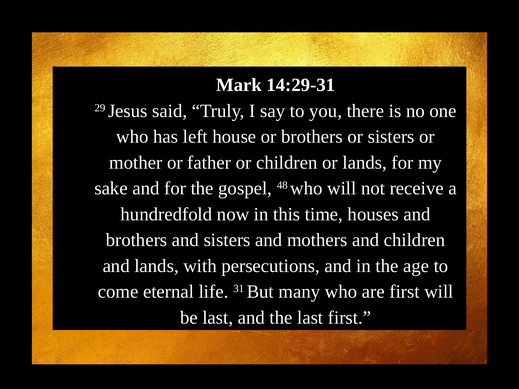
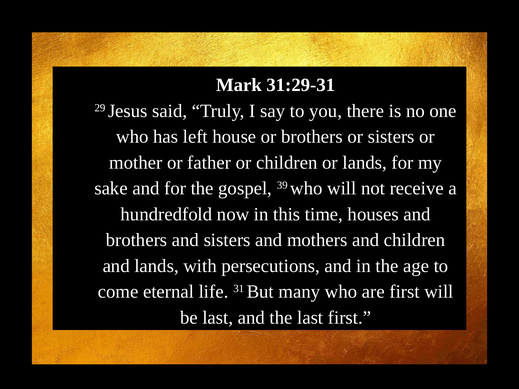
14:29-31: 14:29-31 -> 31:29-31 (301, 85)
48: 48 -> 39 (282, 185)
